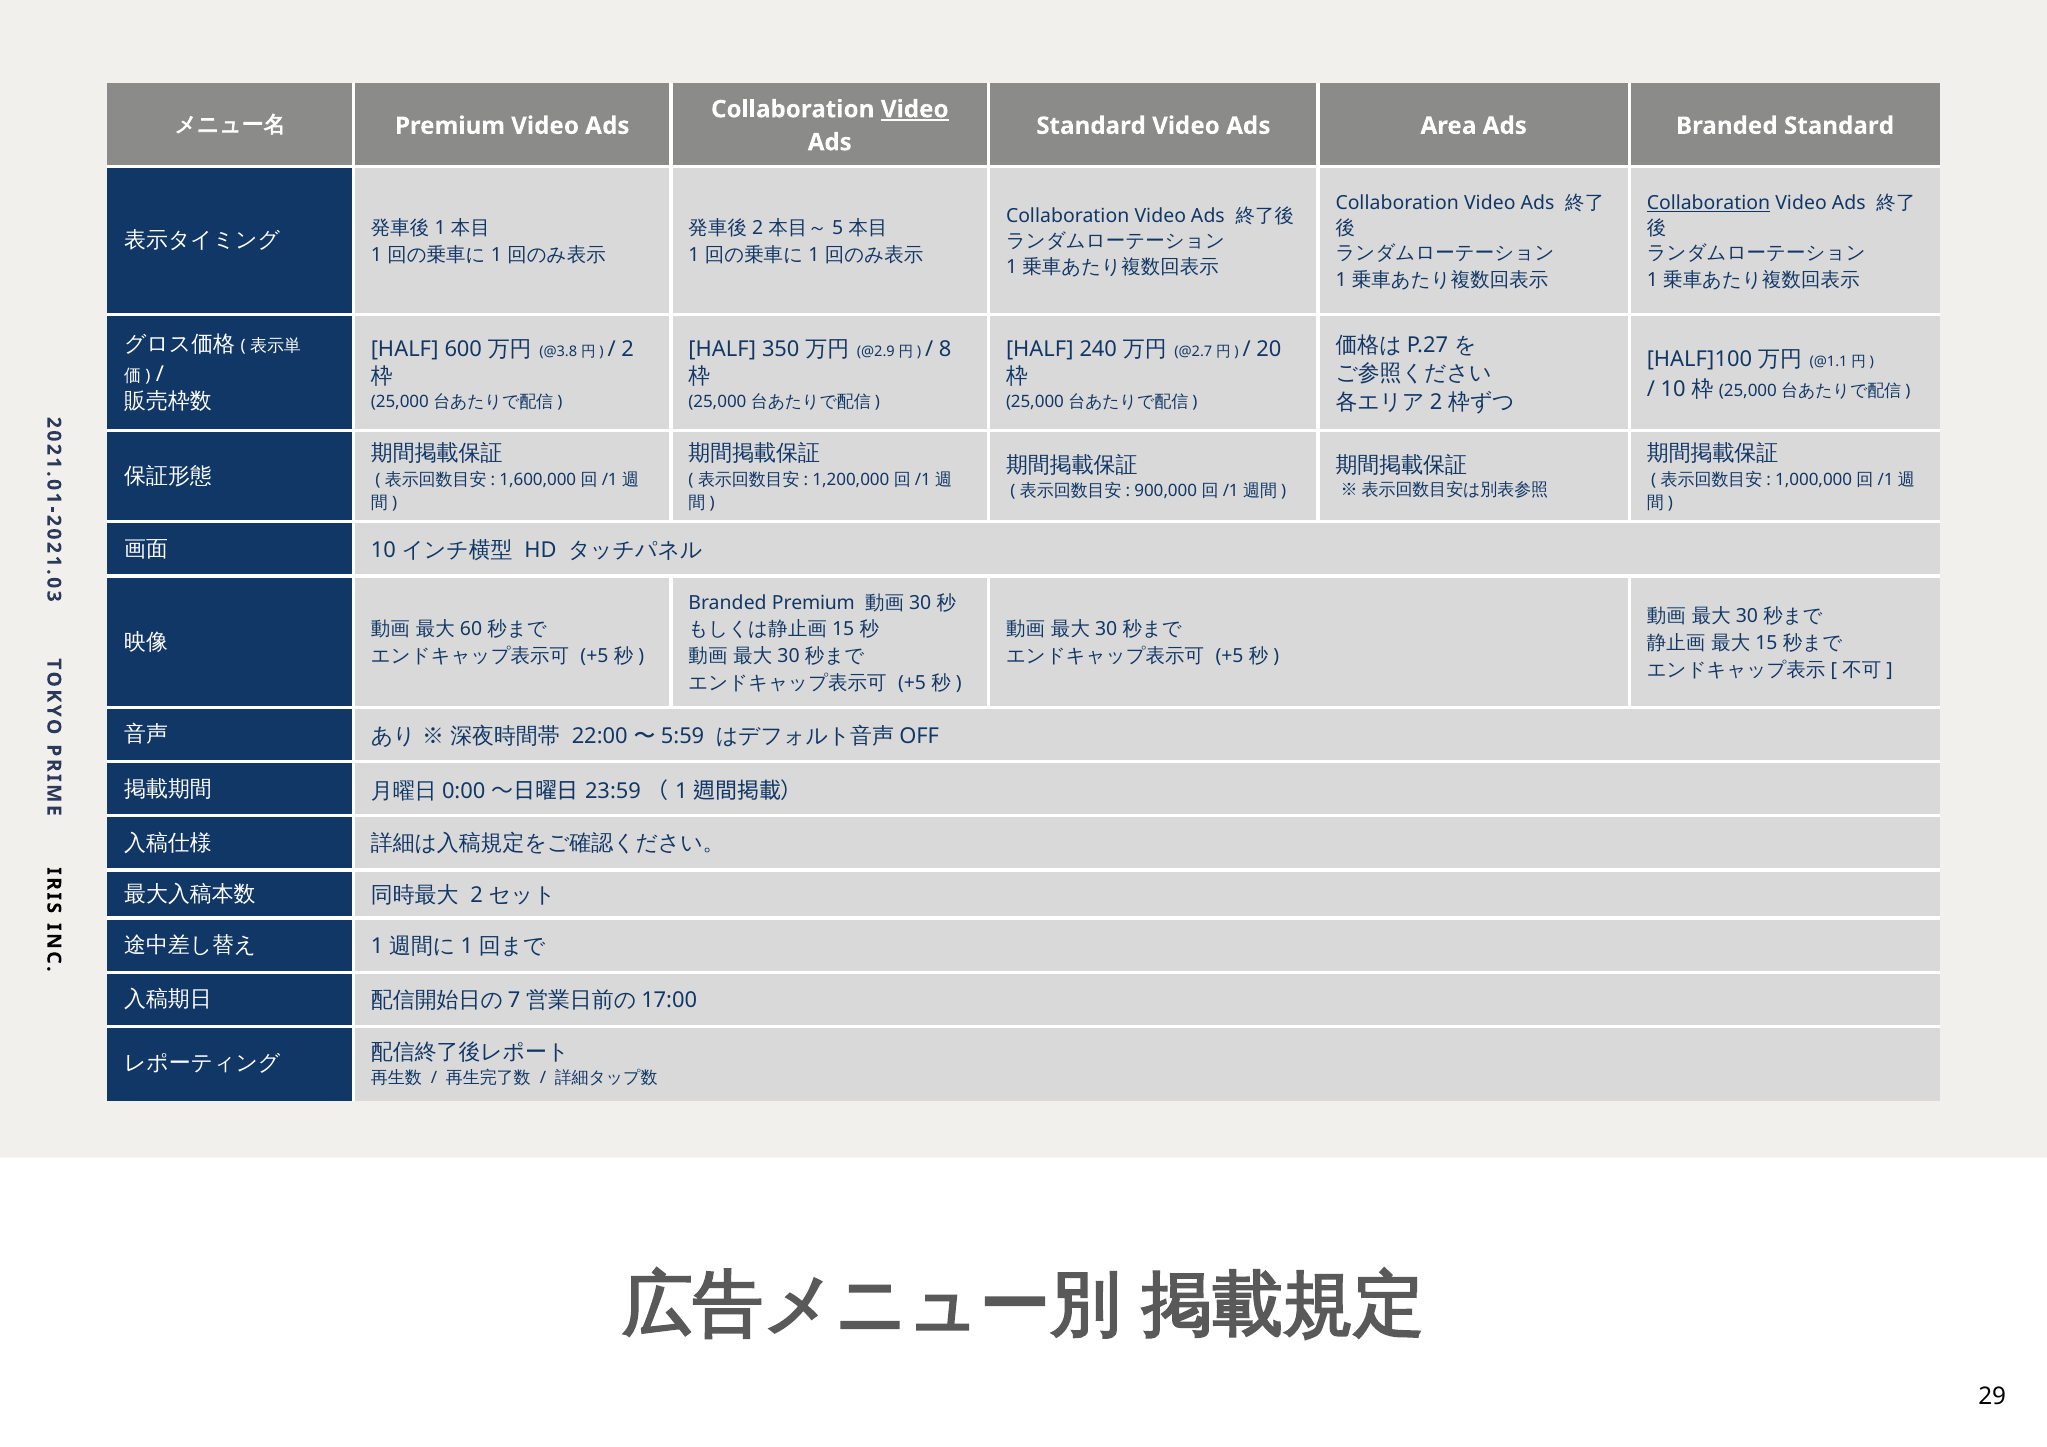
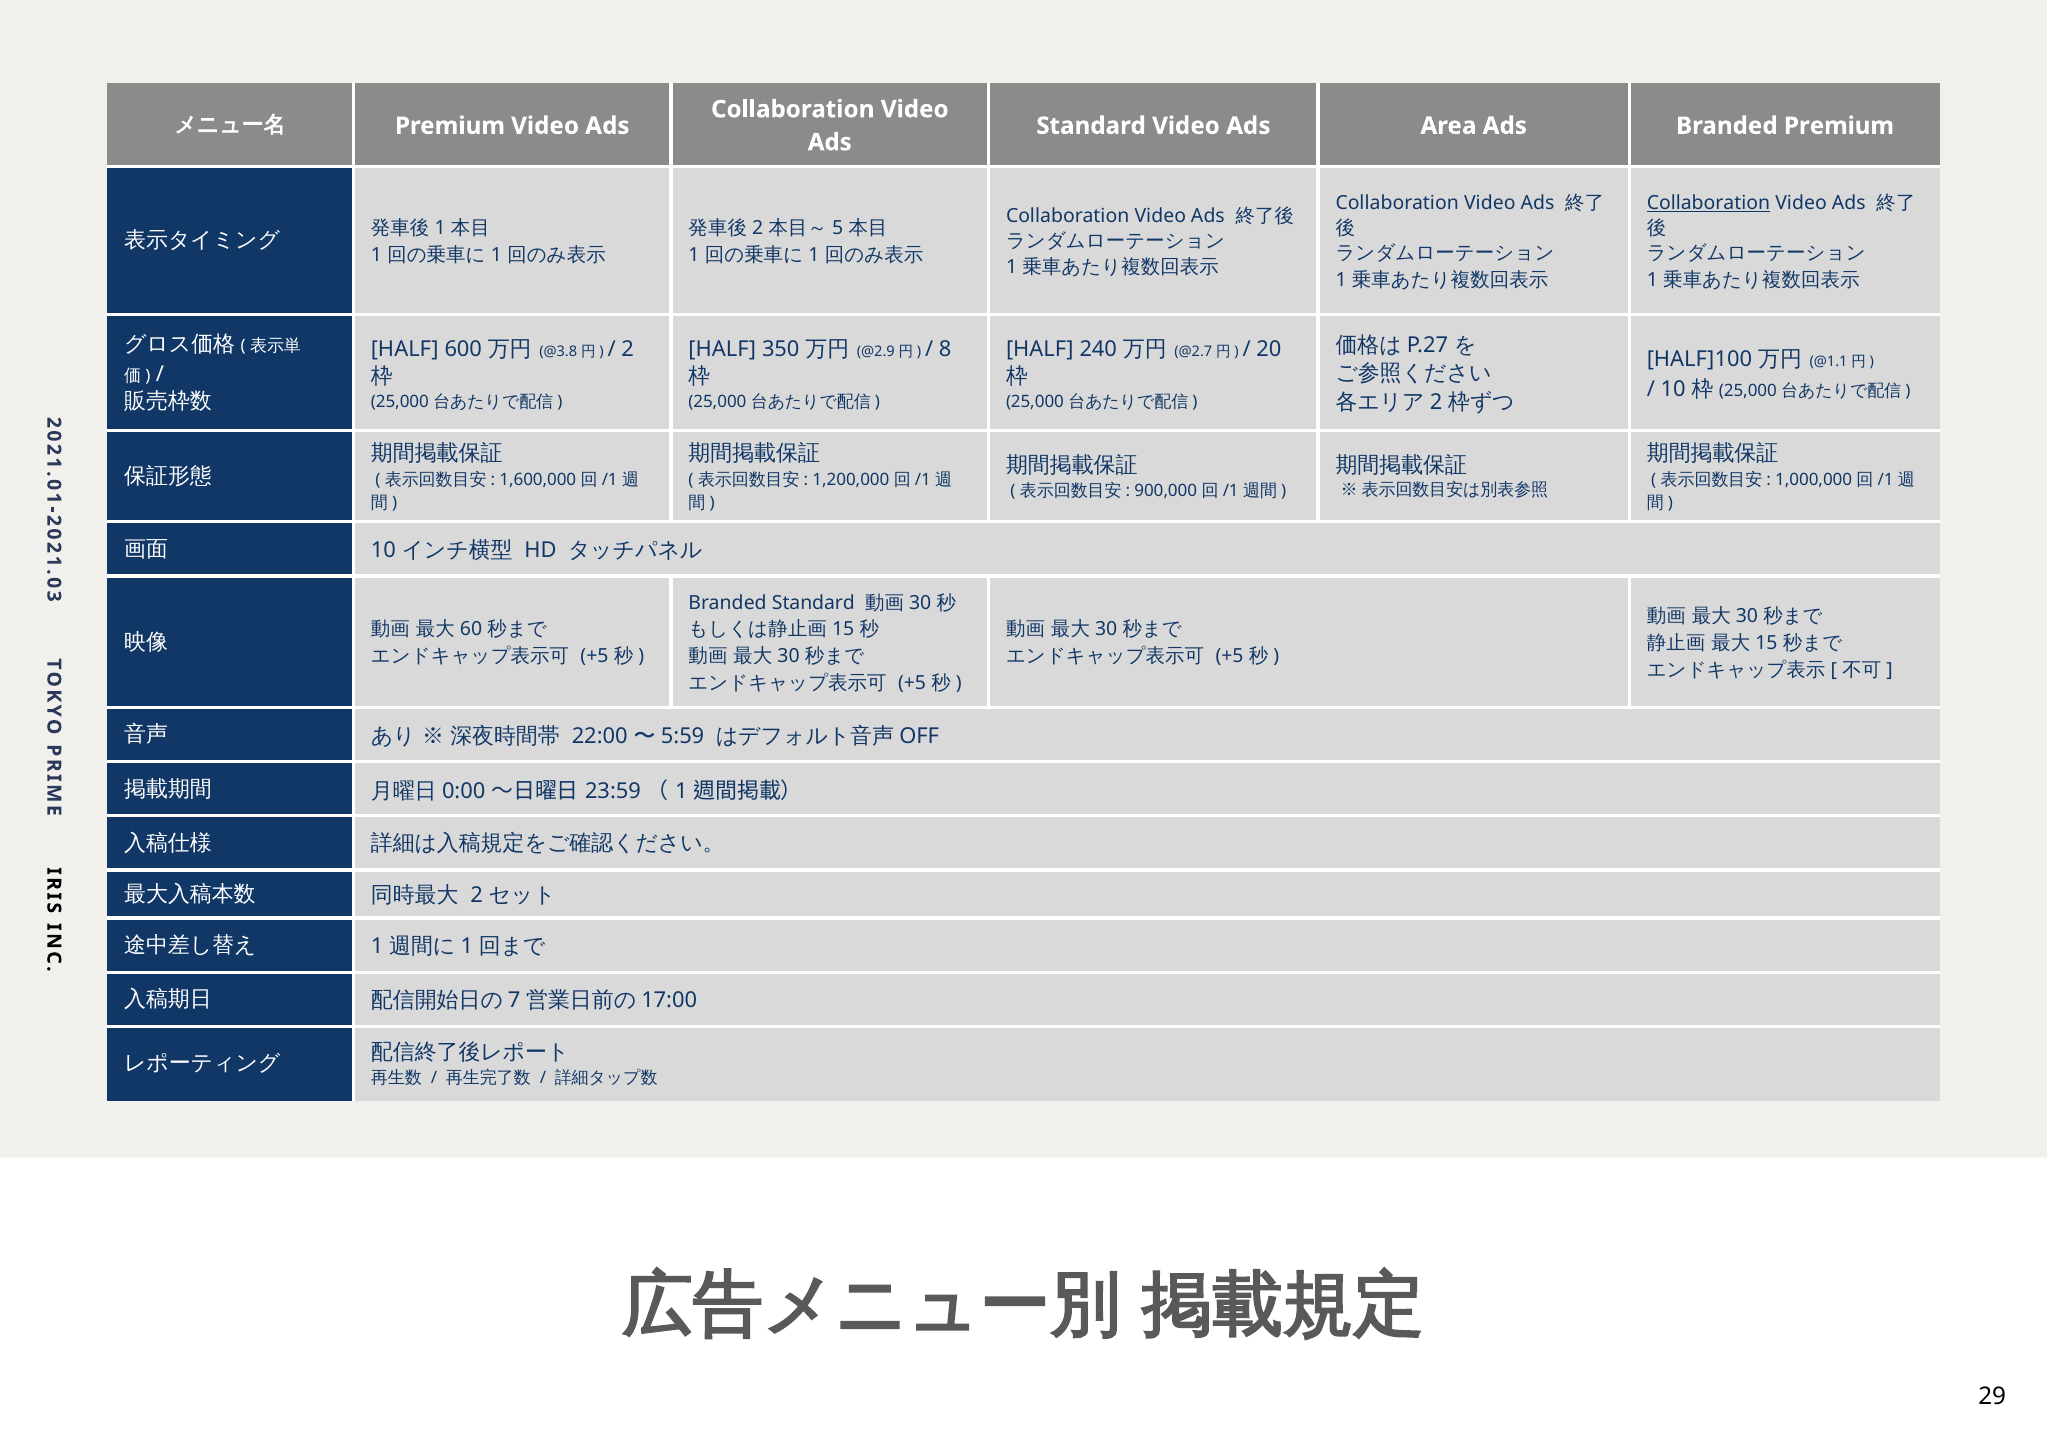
Video underline: present -> none (915, 109)
Branded Standard: Standard -> Premium (1839, 126)
Branded Premium: Premium -> Standard (813, 603)
